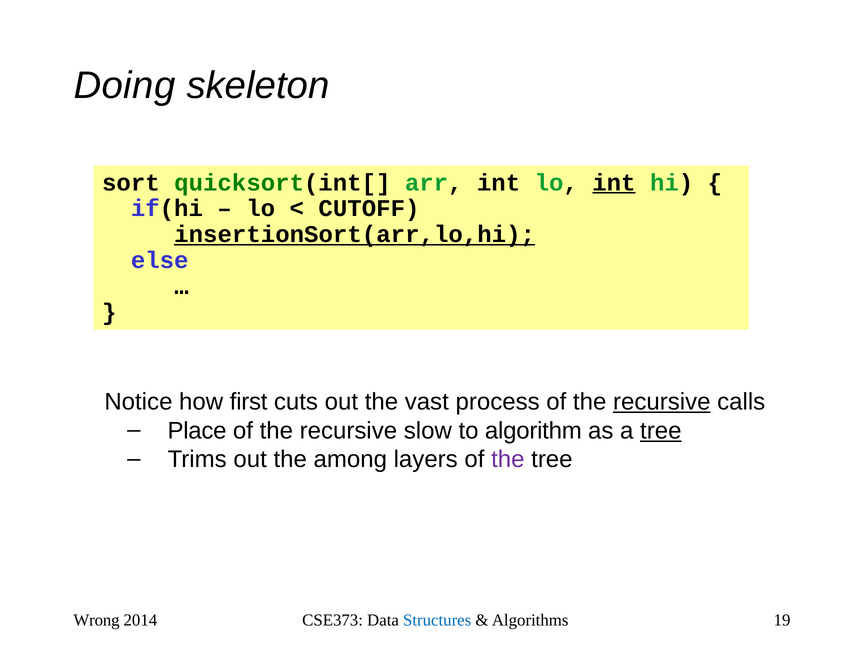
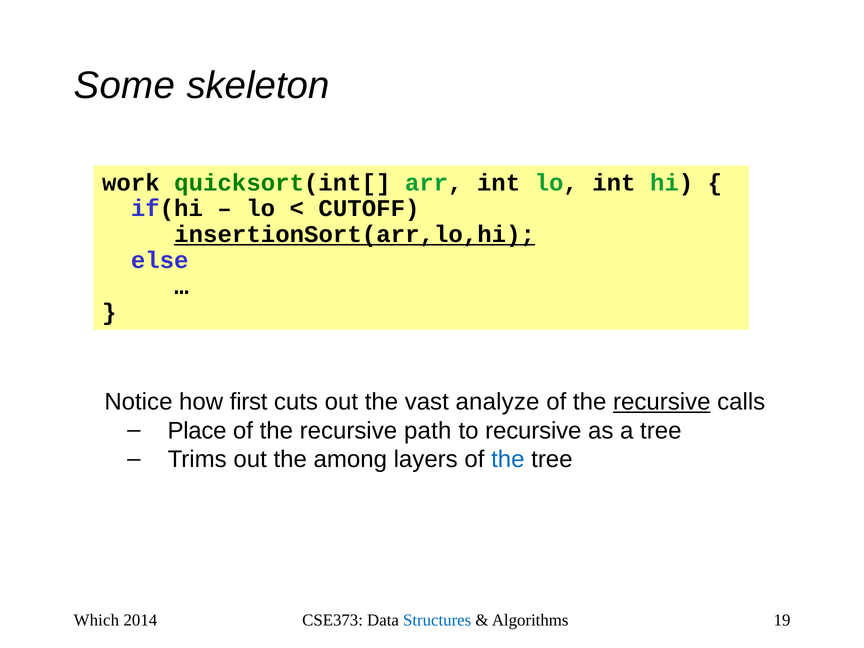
Doing: Doing -> Some (124, 85)
sort: sort -> work (131, 183)
int underline: present -> none (614, 183)
process: process -> analyze (498, 402)
slow: slow -> path (428, 431)
to algorithm: algorithm -> recursive (533, 431)
tree underline: present -> none (661, 431)
the colour: purple -> blue (508, 460)
Wrong: Wrong -> Which (96, 620)
